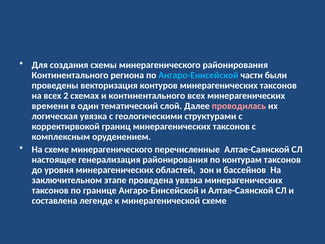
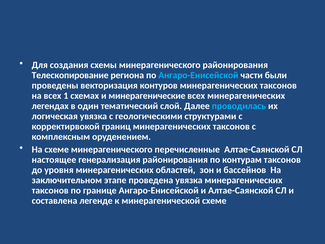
Континентального: Континентального -> Телескопирование (70, 75)
2: 2 -> 1 (66, 96)
и континентального: континентального -> минерагенические (147, 96)
времени: времени -> легендах (50, 106)
проводилась colour: pink -> light blue (239, 106)
